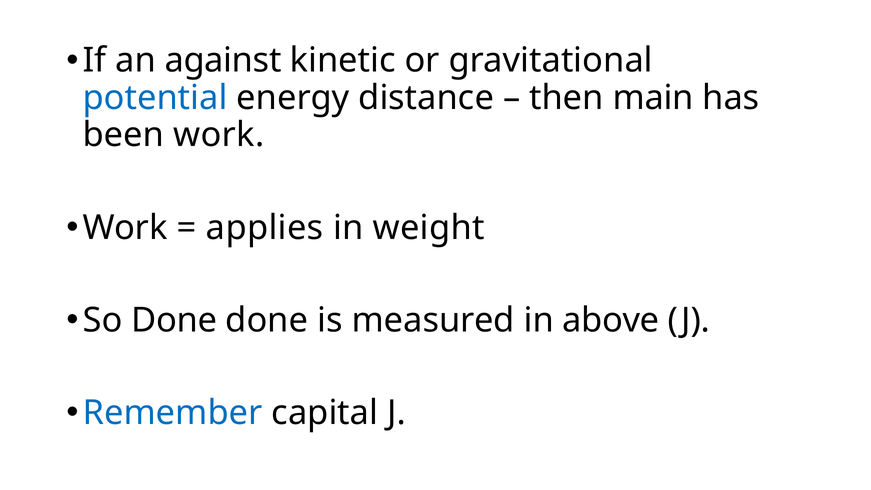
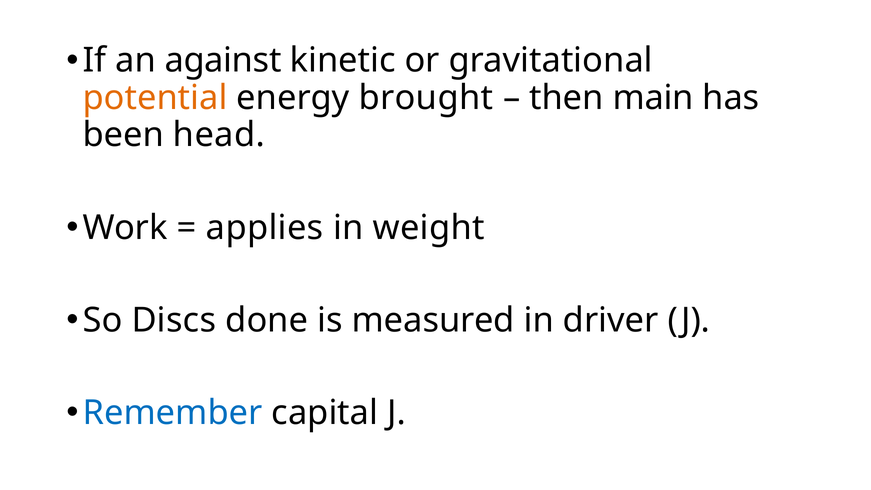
potential colour: blue -> orange (155, 98)
distance: distance -> brought (426, 98)
been work: work -> head (219, 135)
So Done: Done -> Discs (174, 320)
above: above -> driver (611, 320)
